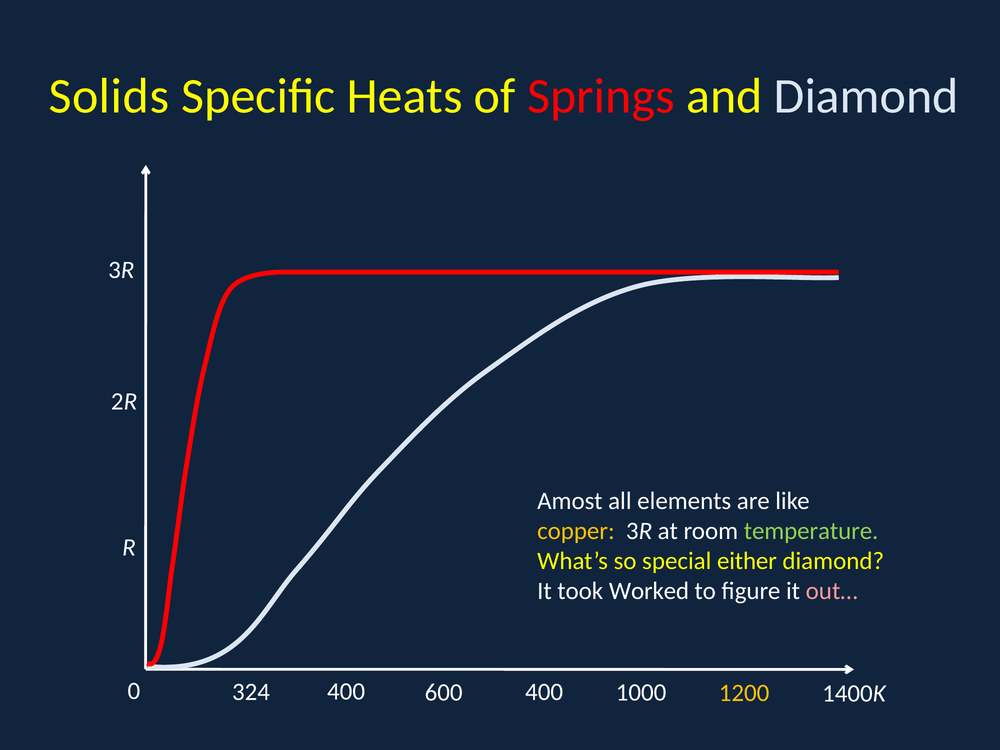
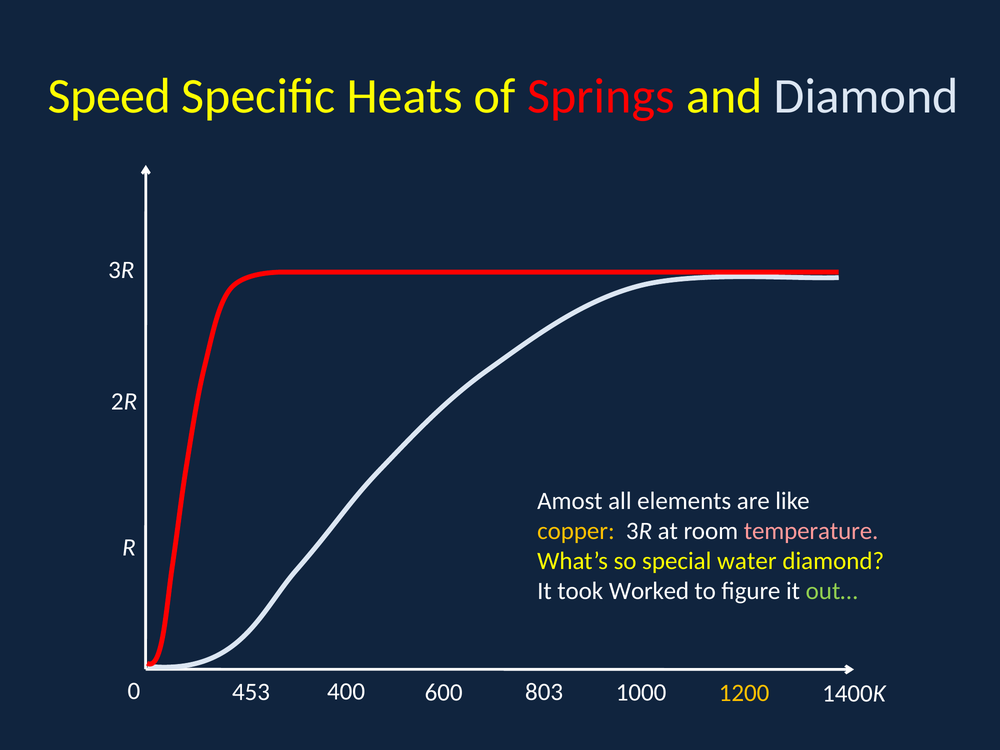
Solids: Solids -> Speed (109, 96)
temperature colour: light green -> pink (811, 531)
either: either -> water (747, 561)
out… colour: pink -> light green (832, 591)
324: 324 -> 453 (251, 692)
600 400: 400 -> 803 (544, 692)
